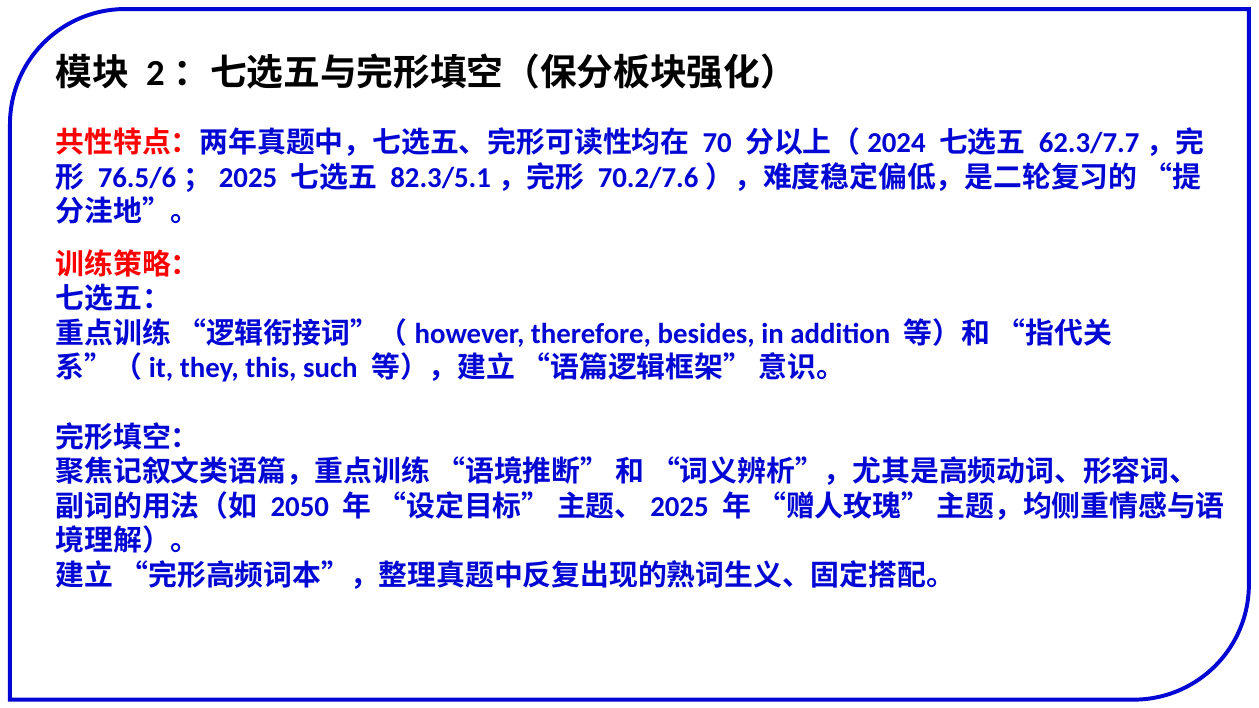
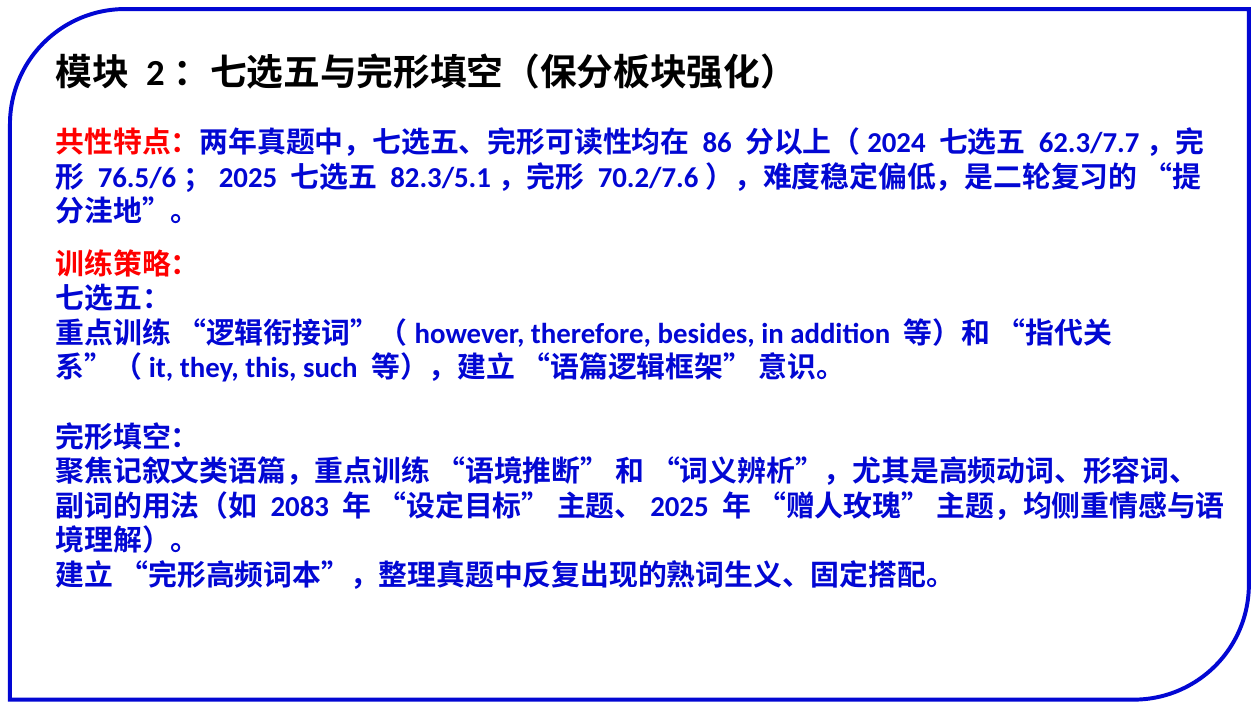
70: 70 -> 86 (717, 143)
2050: 2050 -> 2083 (300, 507)
